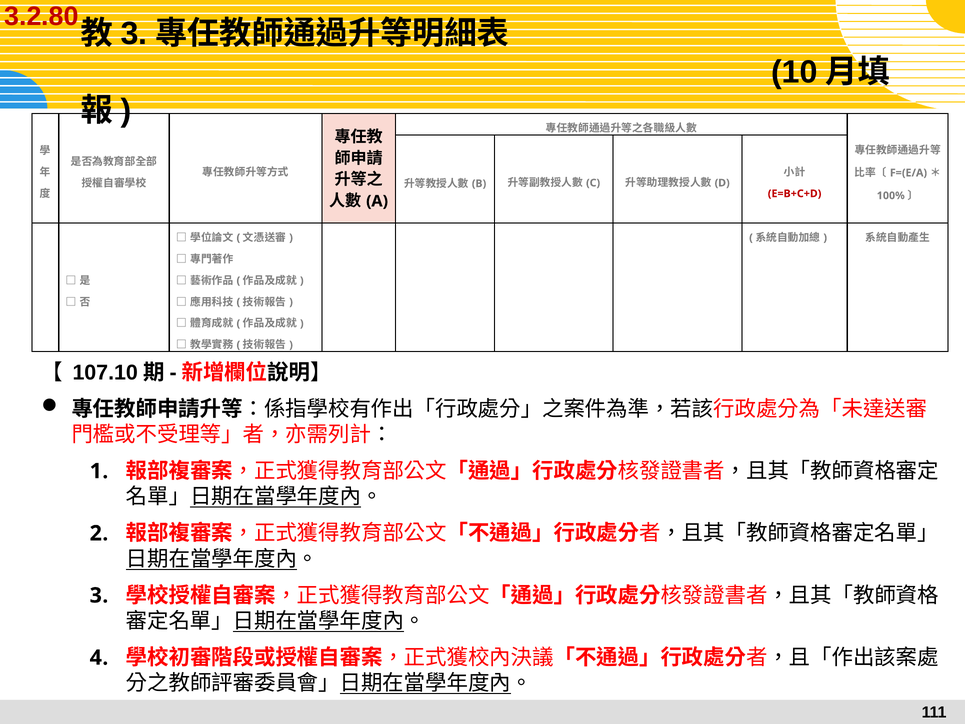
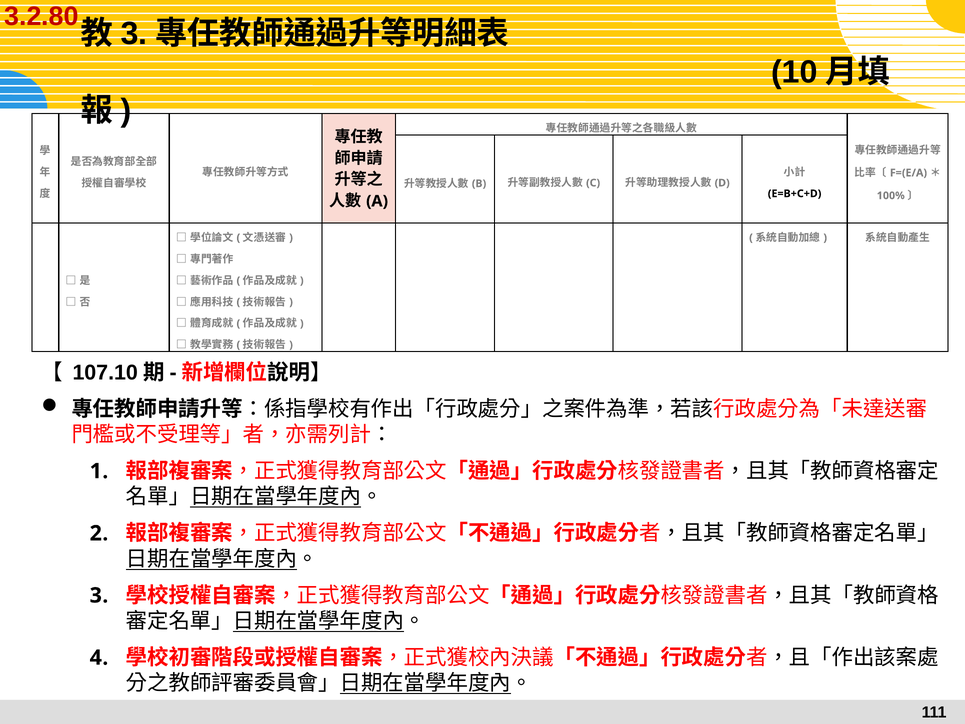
E=B+C+D colour: red -> black (795, 194)
